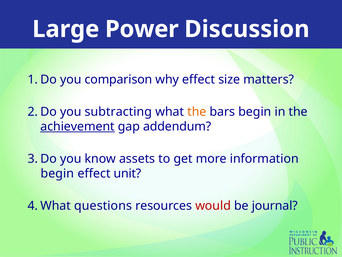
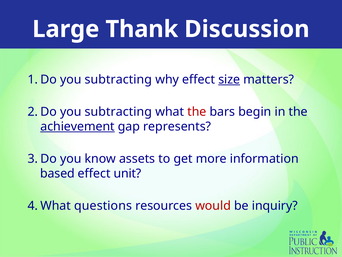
Power: Power -> Thank (142, 29)
comparison: comparison -> subtracting (118, 79)
size underline: none -> present (229, 79)
the colour: orange -> red (197, 112)
addendum: addendum -> represents (177, 126)
begin: begin -> based (57, 173)
journal: journal -> inquiry (275, 205)
